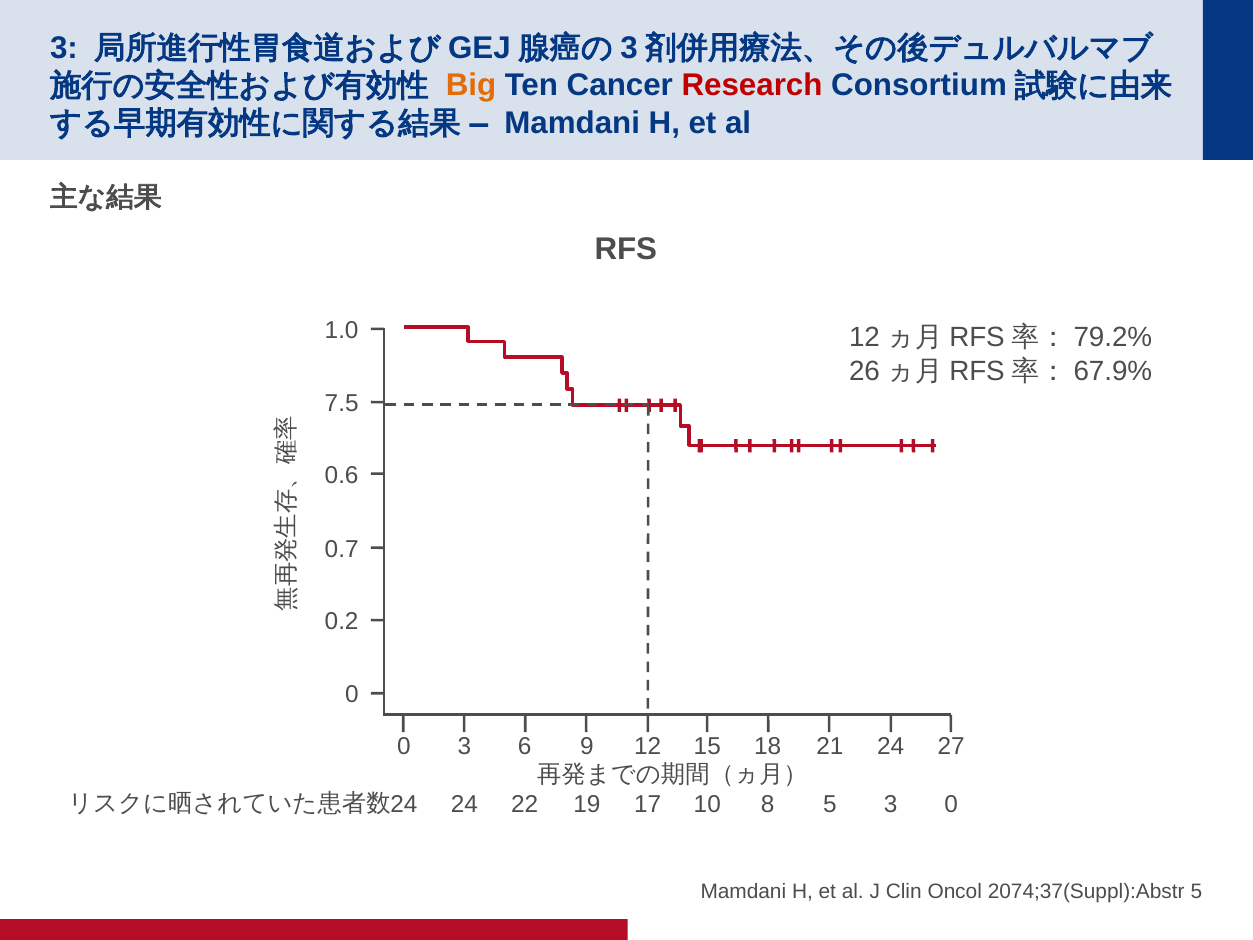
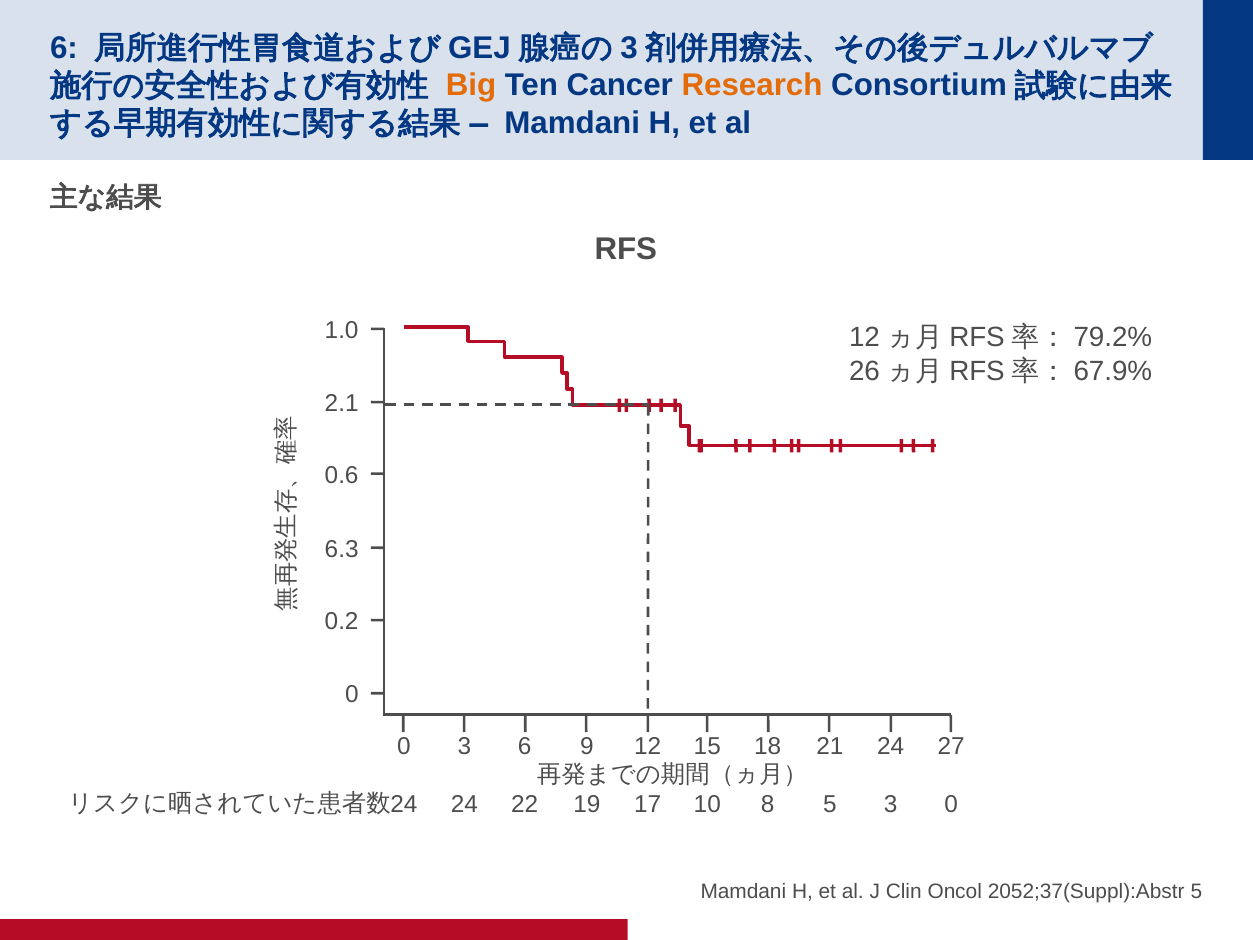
3: 3 -> 6 (64, 48)
Research colour: red -> orange (752, 85)
7.5: 7.5 -> 2.1 (342, 403)
0.7: 0.7 -> 6.3 (342, 549)
2074;37(Suppl):Abstr: 2074;37(Suppl):Abstr -> 2052;37(Suppl):Abstr (1086, 891)
